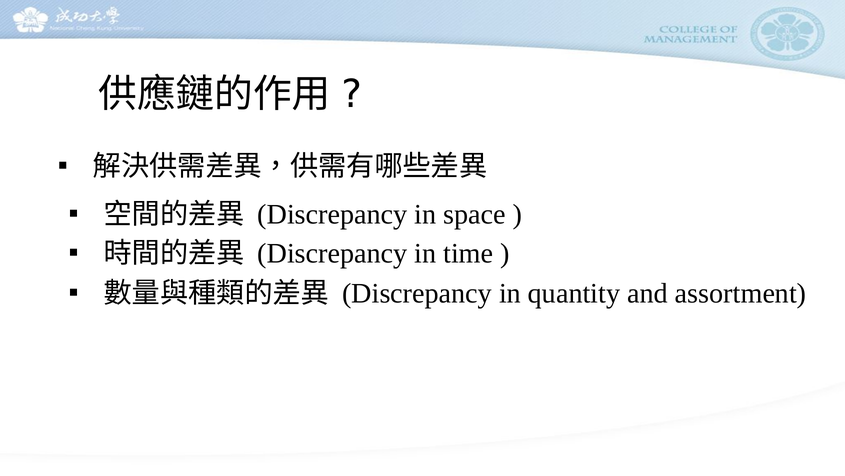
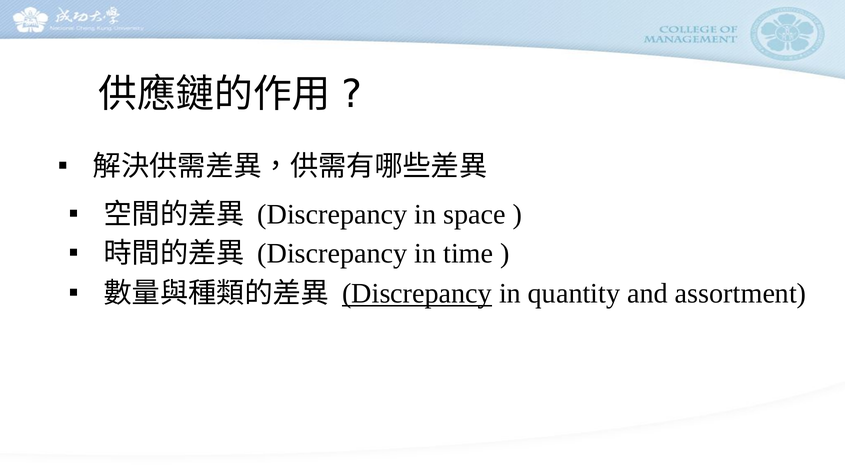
Discrepancy underline: none -> present (417, 293)
